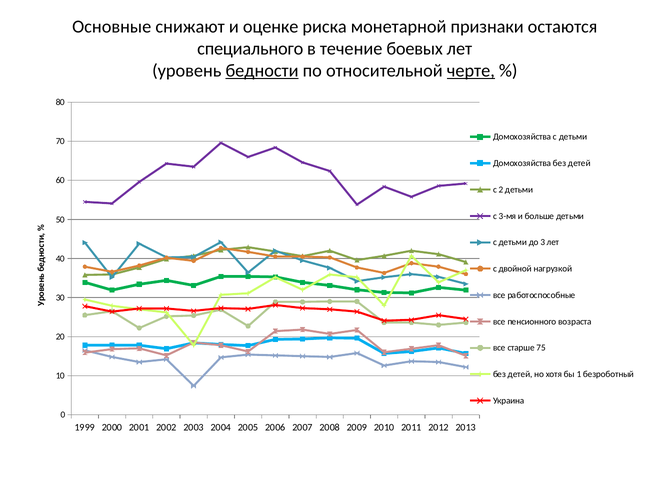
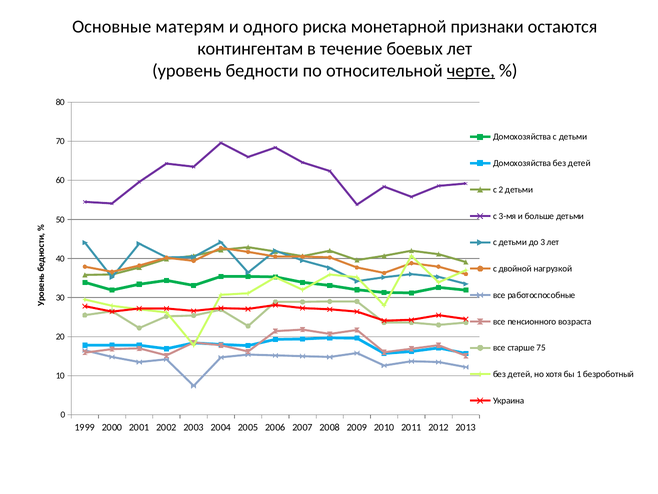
снижают: снижают -> матерям (190, 27)
оценке: оценке -> одного (271, 27)
специального: специального -> контингентам (250, 49)
бедности underline: present -> none (262, 70)
